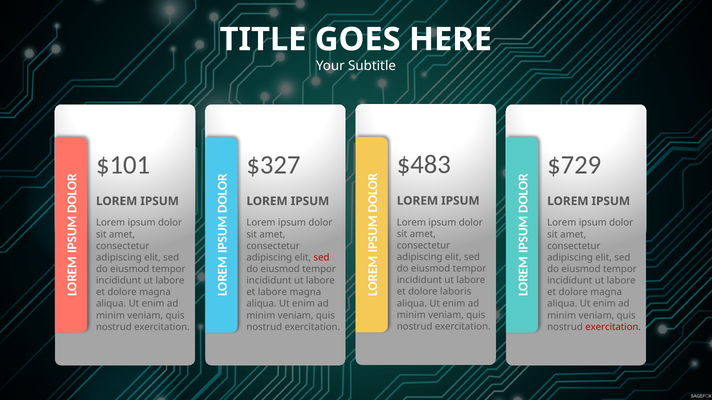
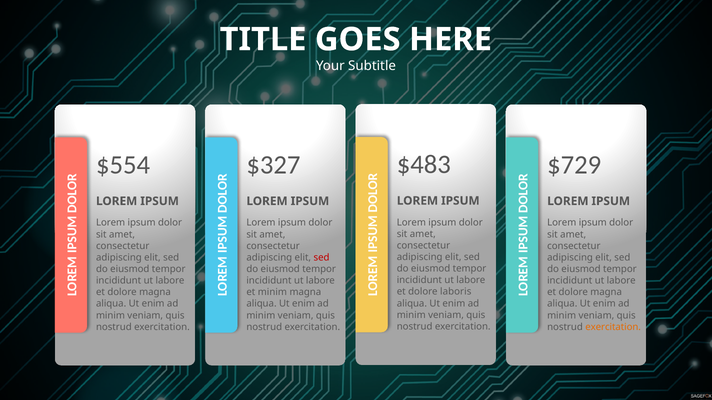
$101: $101 -> $554 (123, 165)
et labore: labore -> minim (272, 293)
exercitation colour: red -> orange (613, 327)
